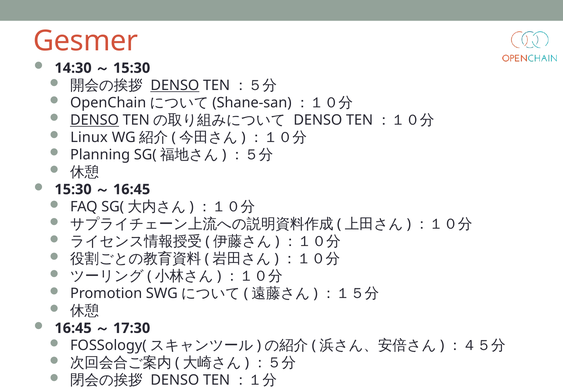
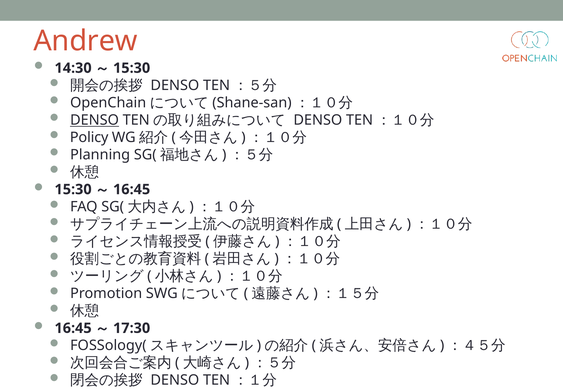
Gesmer: Gesmer -> Andrew (85, 41)
DENSO underline: present -> none (175, 85)
Linux: Linux -> Policy (89, 137)
